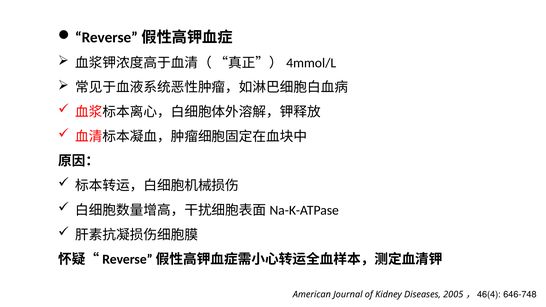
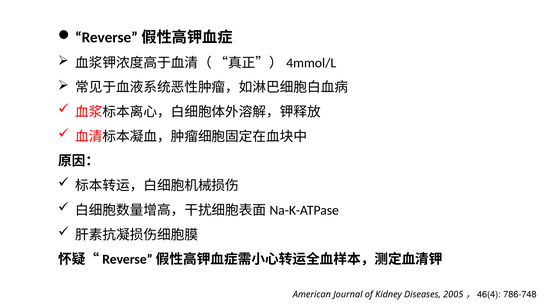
646-748: 646-748 -> 786-748 (520, 295)
